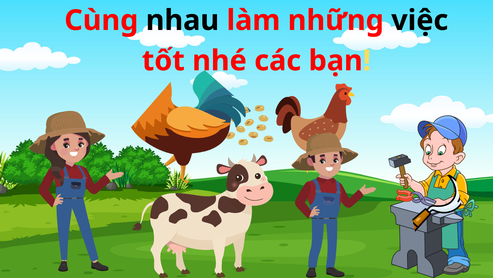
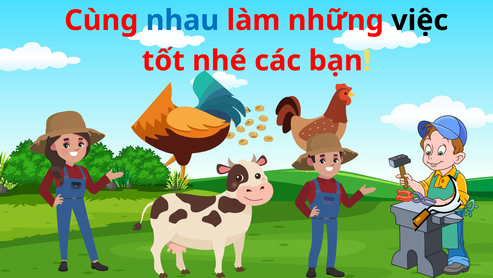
nhau colour: black -> blue (182, 20)
